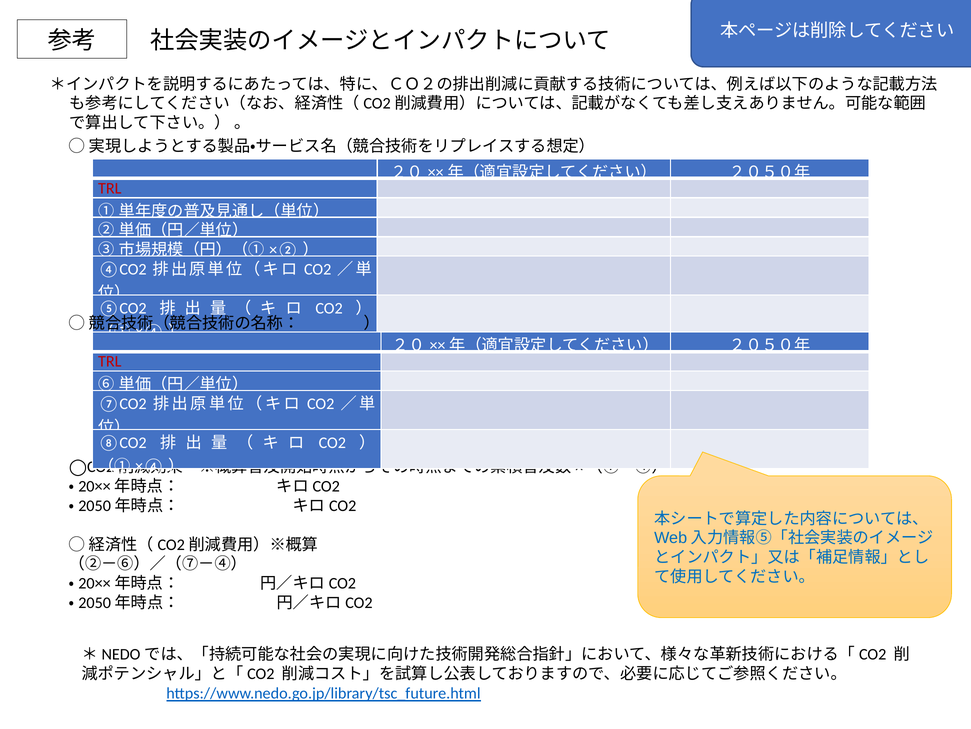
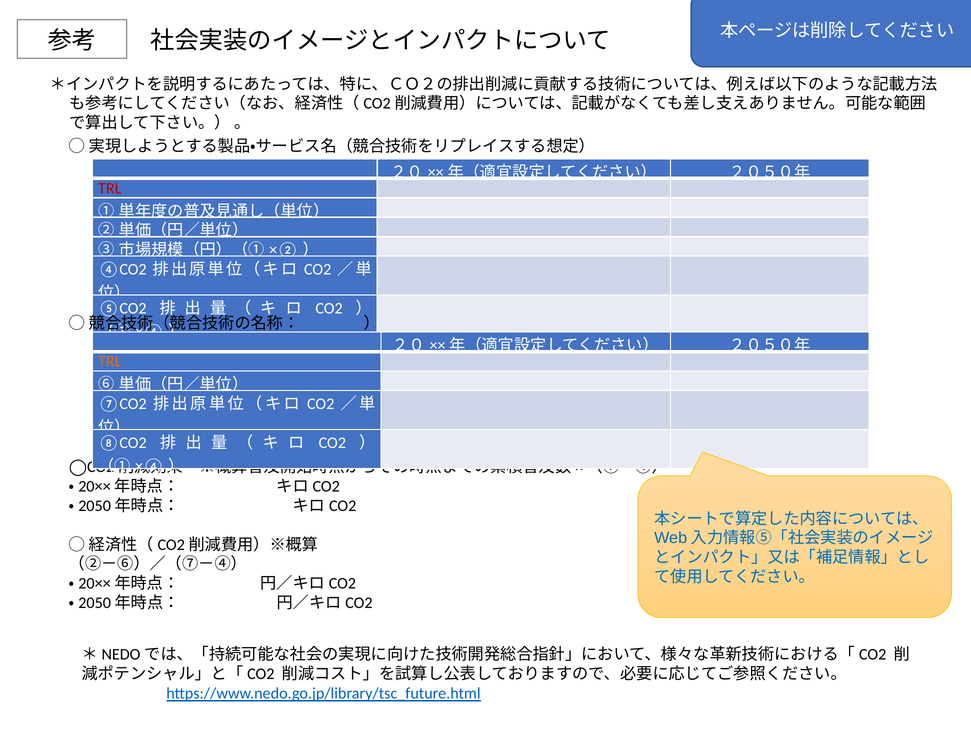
TRL colour: red -> orange (110, 361)
